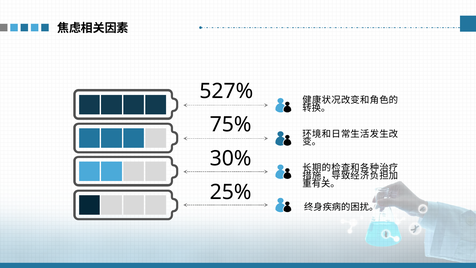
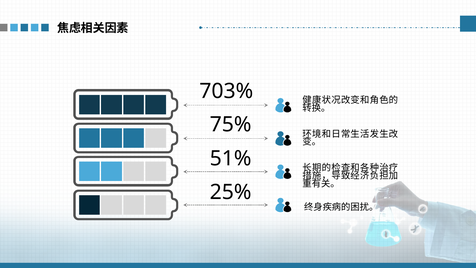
527%: 527% -> 703% (226, 91)
30%: 30% -> 51% (231, 158)
